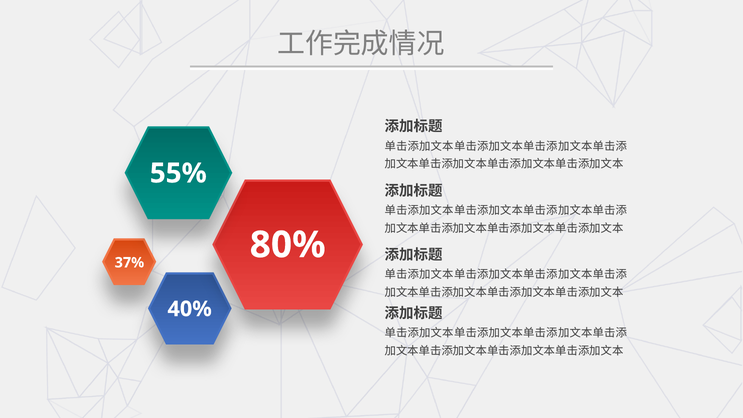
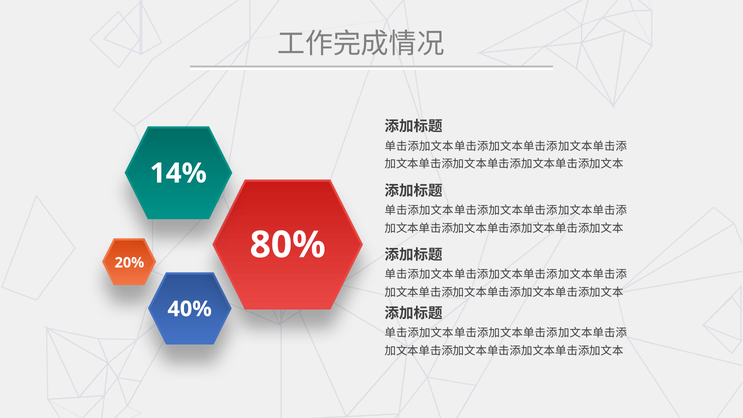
55%: 55% -> 14% (178, 173)
37%: 37% -> 20% (129, 263)
